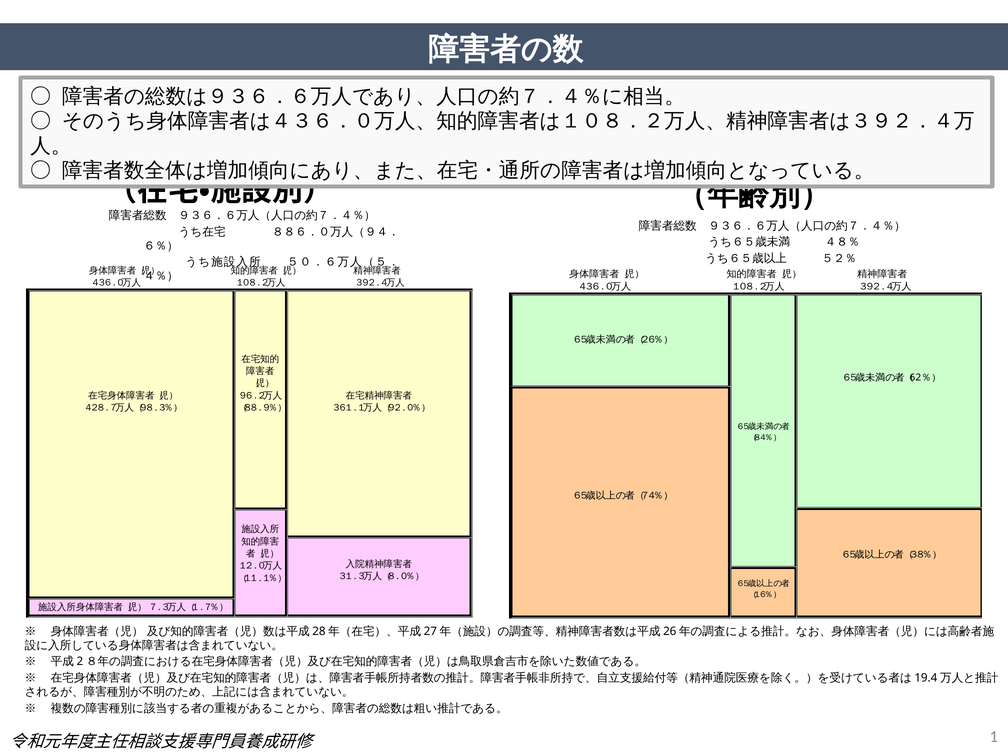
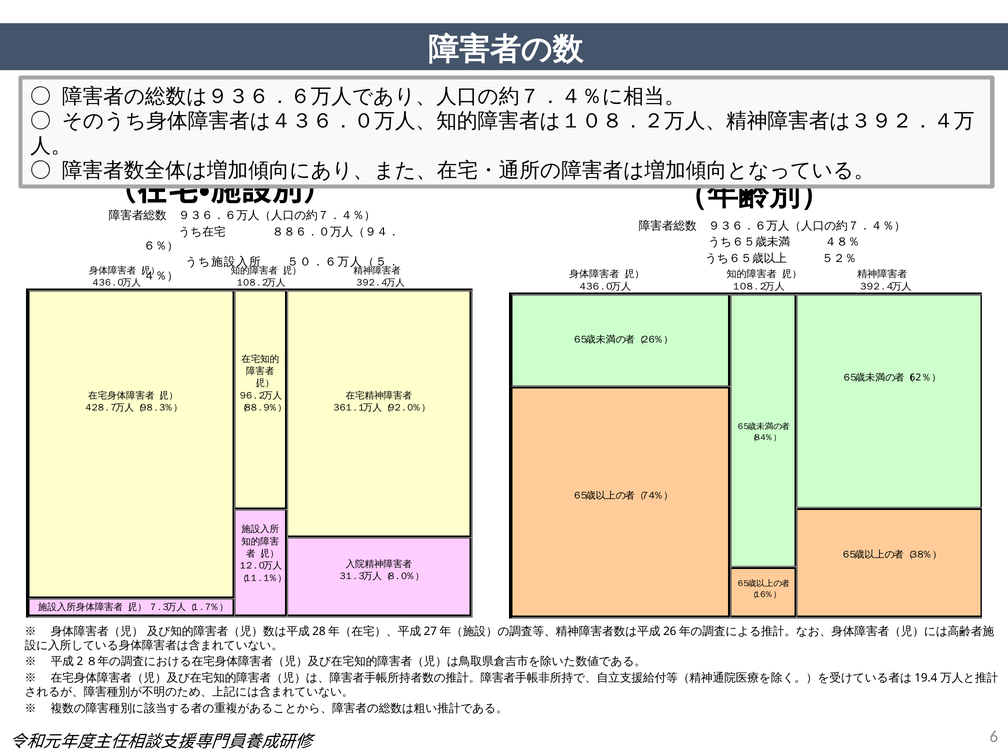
1: 1 -> 6 (994, 737)
